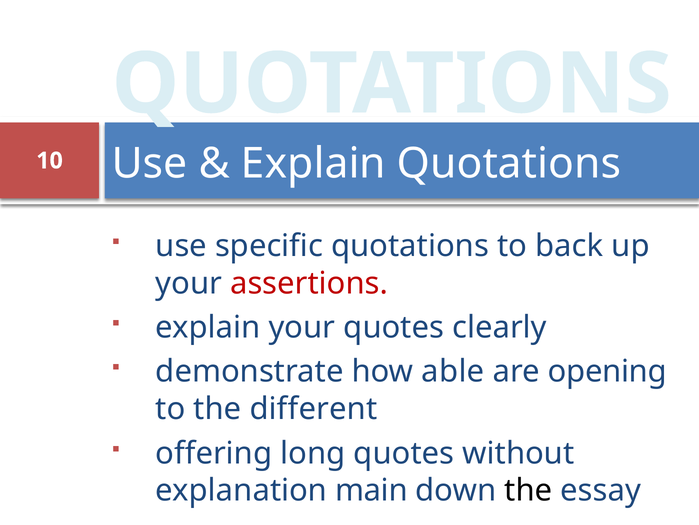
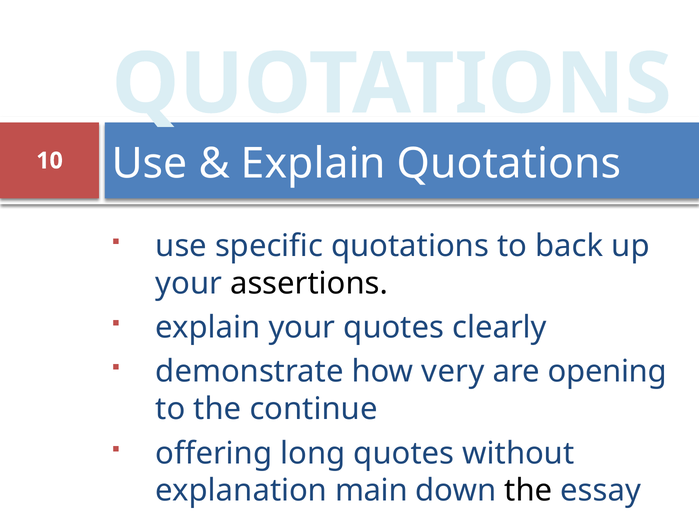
assertions colour: red -> black (309, 283)
able: able -> very (453, 371)
different: different -> continue (314, 408)
